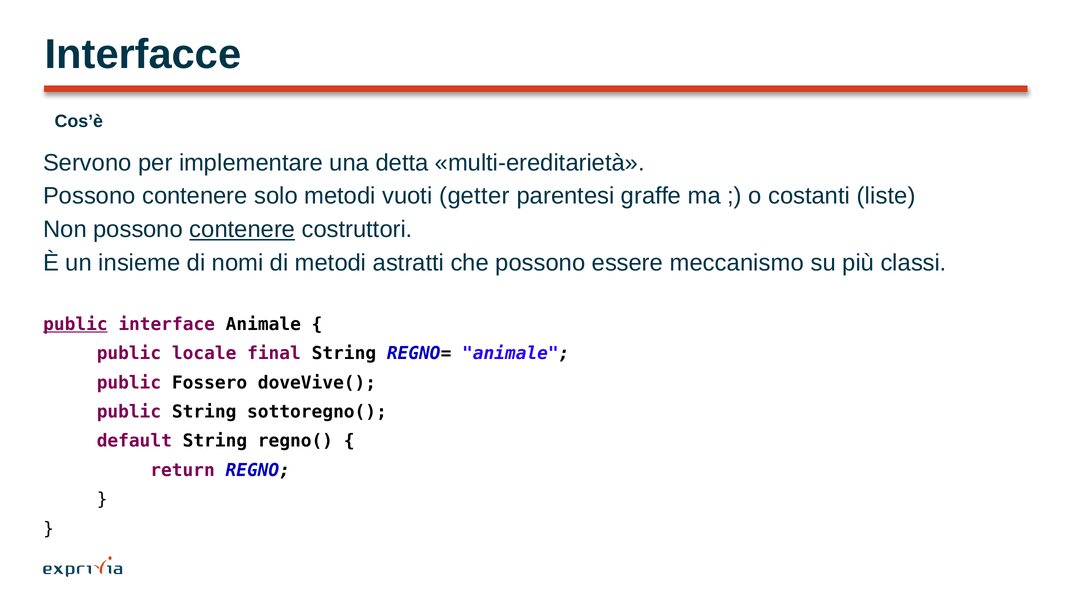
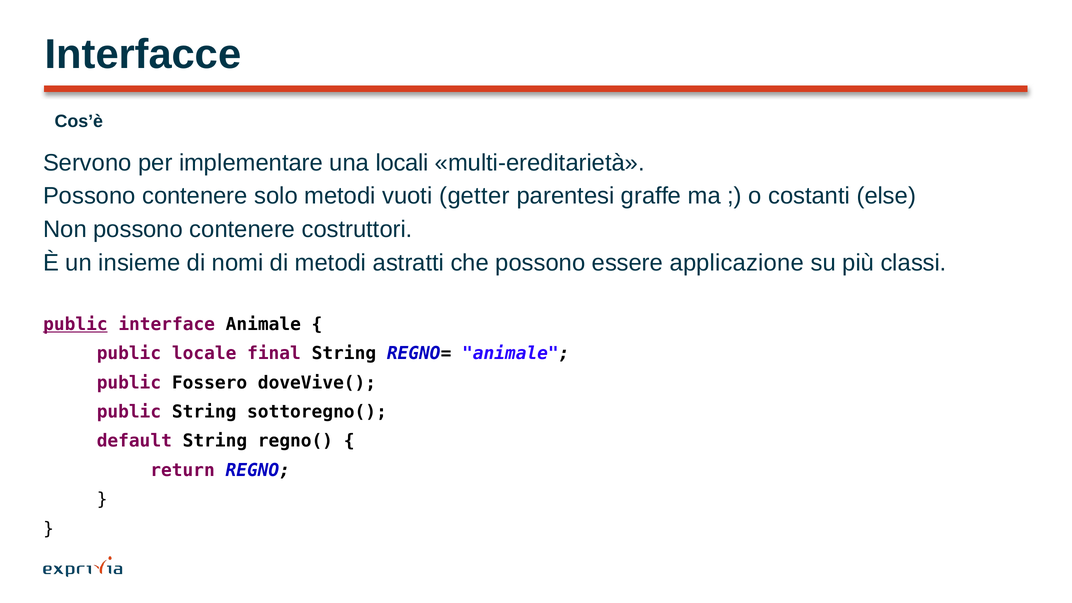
detta: detta -> locali (402, 163)
liste: liste -> else (886, 196)
contenere underline: present -> none (242, 229)
meccanismo: meccanismo -> applicazione (737, 263)
